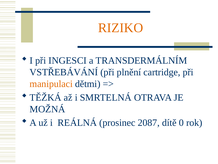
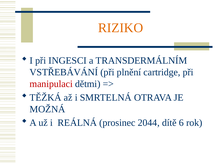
manipulaci colour: orange -> red (51, 84)
2087: 2087 -> 2044 (149, 122)
0: 0 -> 6 (181, 122)
